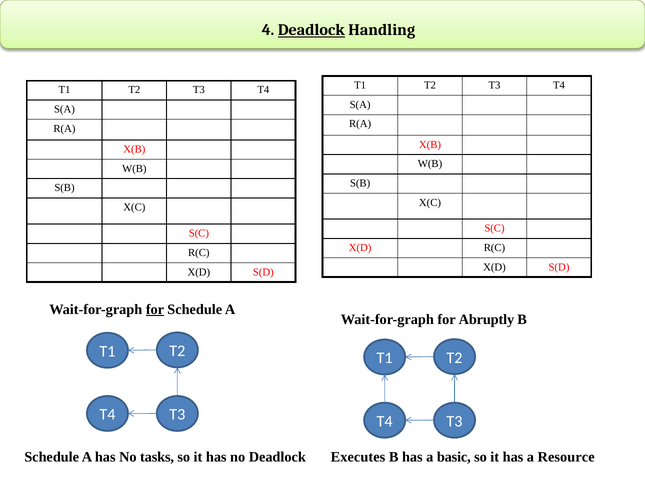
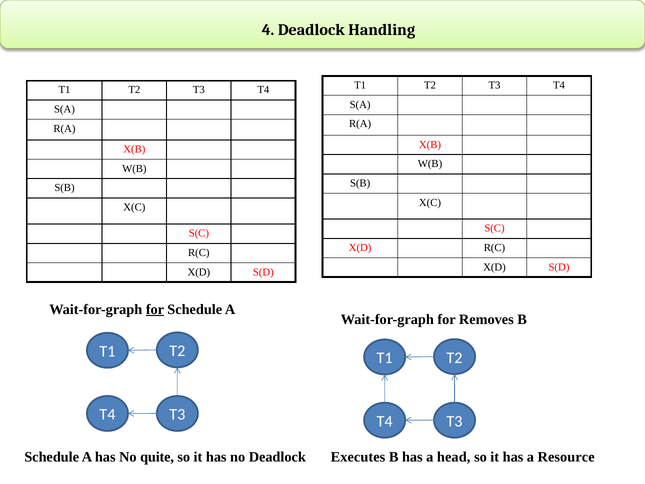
Deadlock underline: present -> none (311, 30)
Abruptly: Abruptly -> Removes (486, 319)
tasks: tasks -> quite (157, 457)
basic: basic -> head (454, 457)
